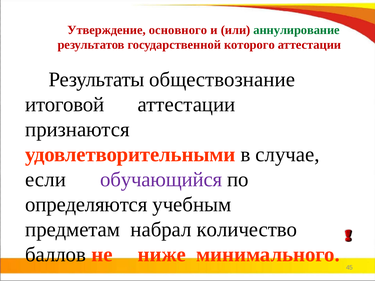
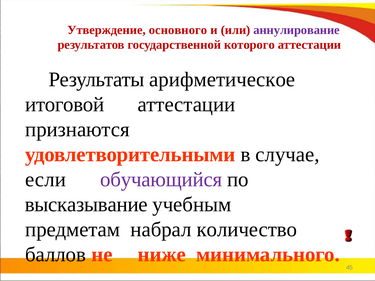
аннулирование colour: green -> purple (297, 30)
обществознание: обществознание -> арифметическое (222, 80)
определяются: определяются -> высказывание (86, 205)
